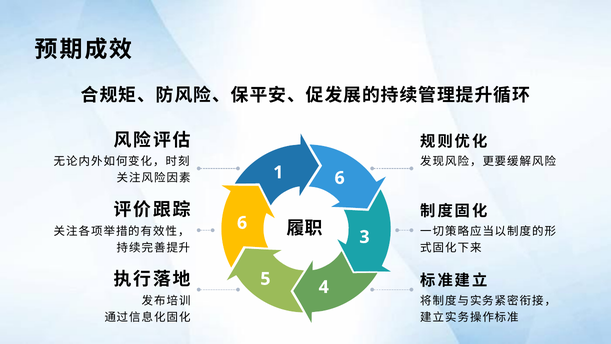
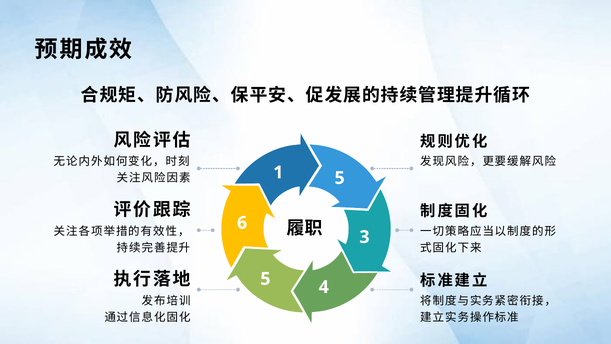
1 6: 6 -> 5 (340, 178)
